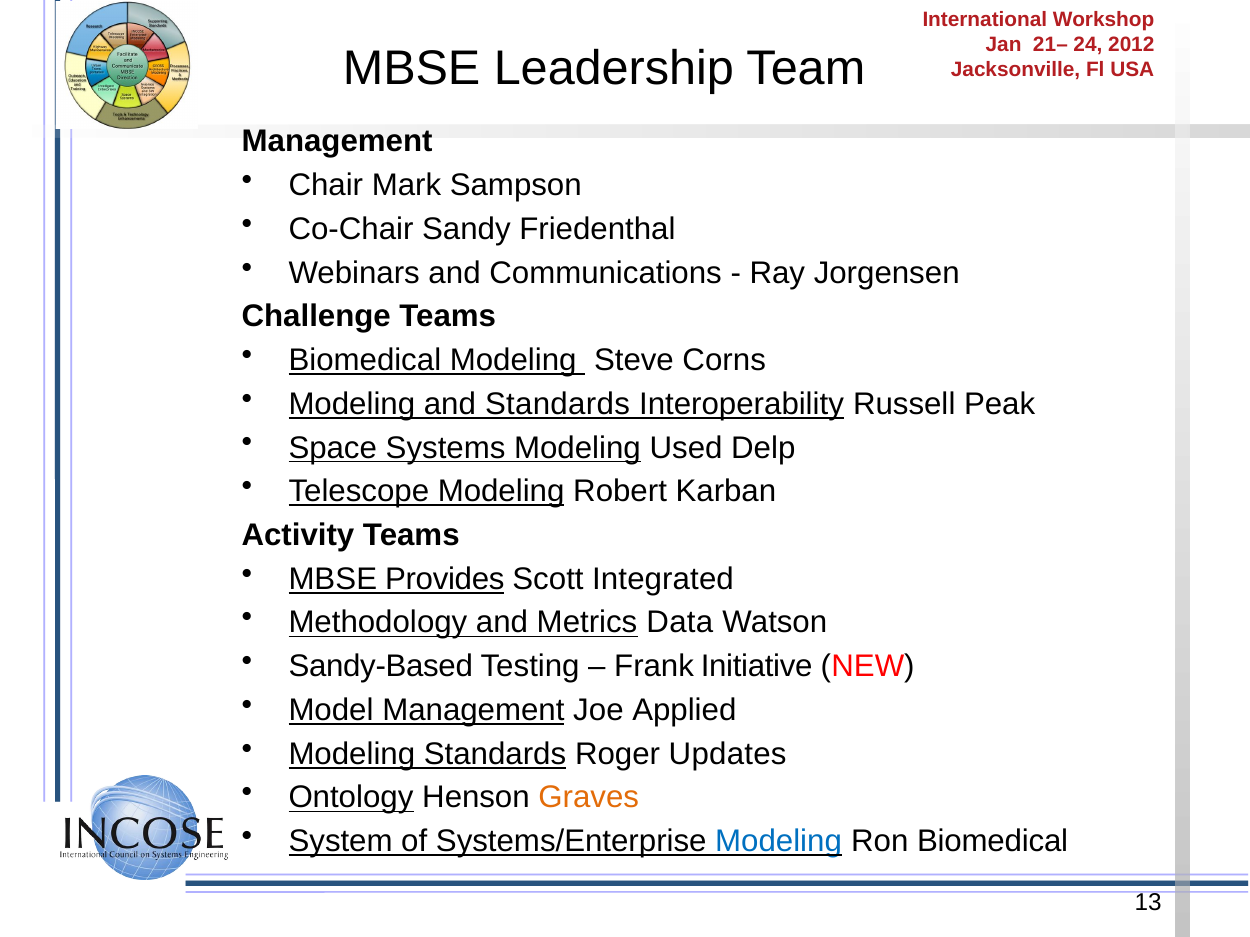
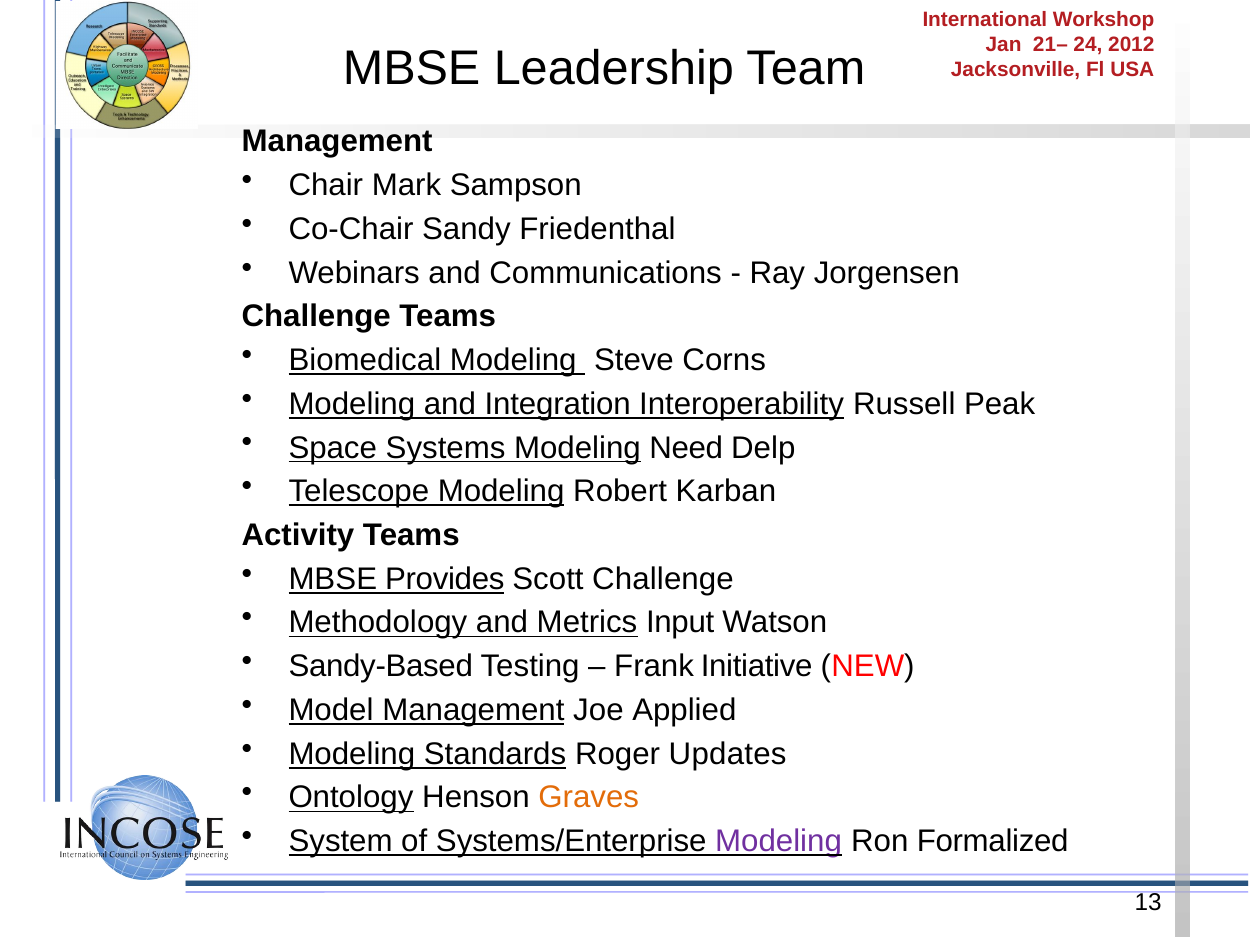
and Standards: Standards -> Integration (558, 404)
Used: Used -> Need (686, 448)
Scott Integrated: Integrated -> Challenge (663, 579)
Data: Data -> Input (680, 623)
Modeling colour: blue -> purple (779, 842)
Ron Biomedical: Biomedical -> Formalized (993, 842)
